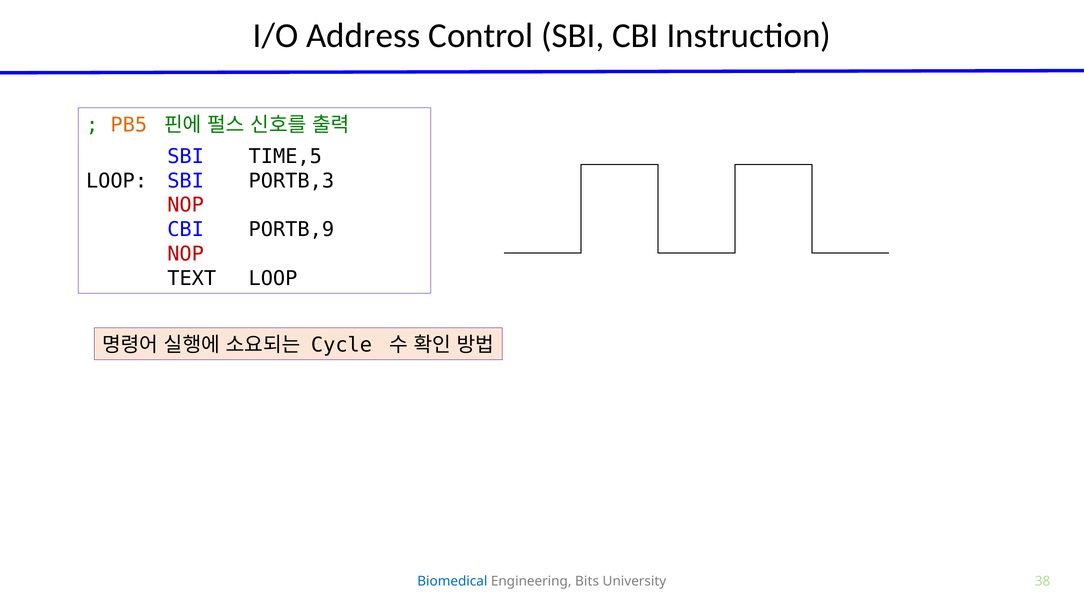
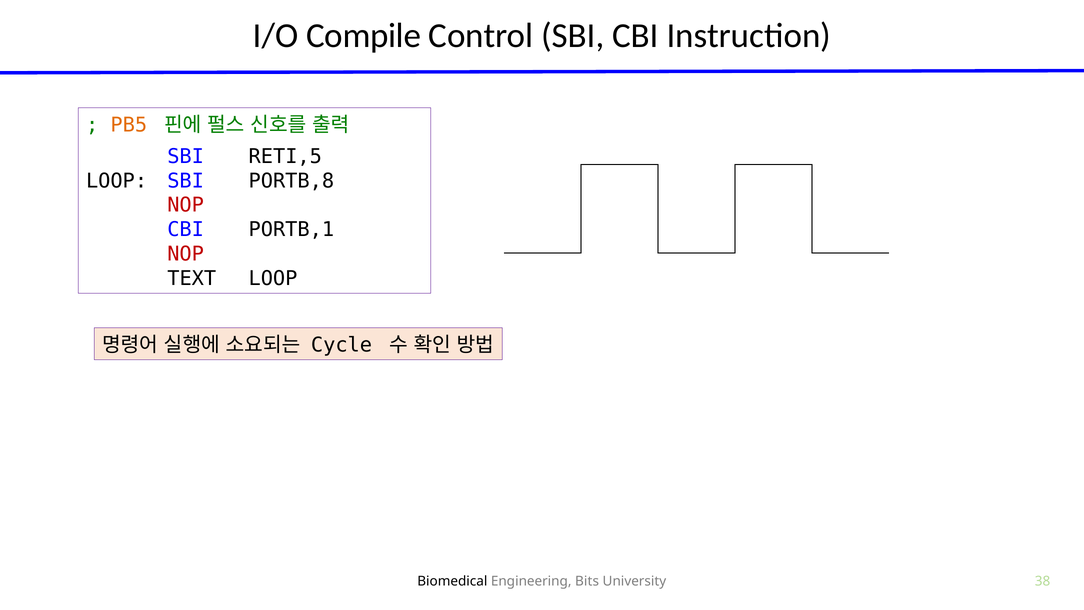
Address: Address -> Compile (364, 36)
TIME,5: TIME,5 -> RETI,5 (285, 156)
PORTB,3: PORTB,3 -> PORTB,8 (291, 181)
PORTB,9: PORTB,9 -> PORTB,1 (291, 230)
Biomedical colour: blue -> black (452, 581)
